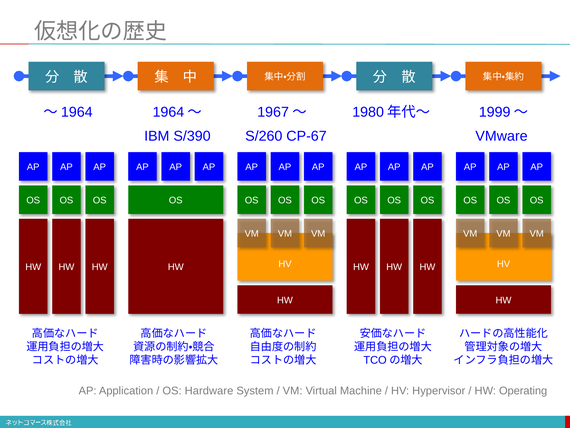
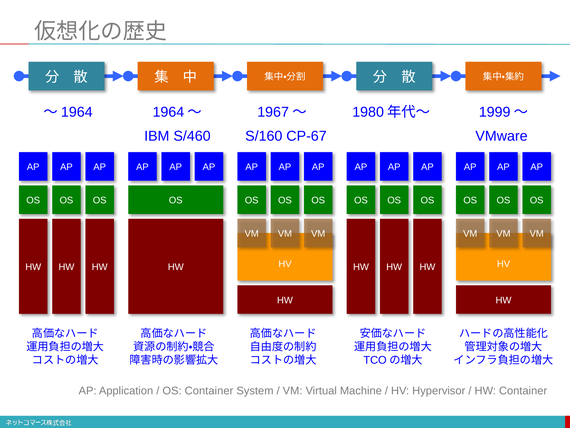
S/390: S/390 -> S/460 (192, 136)
S/260: S/260 -> S/160 (264, 136)
OS Hardware: Hardware -> Container (209, 390)
HW Operating: Operating -> Container (523, 390)
